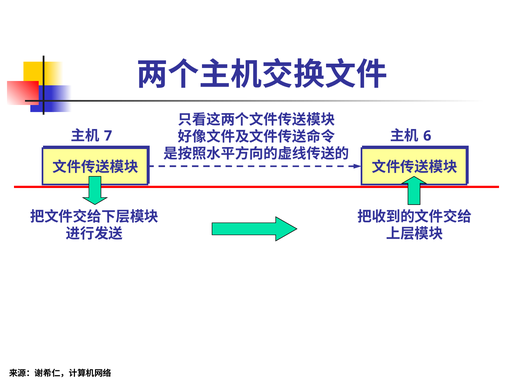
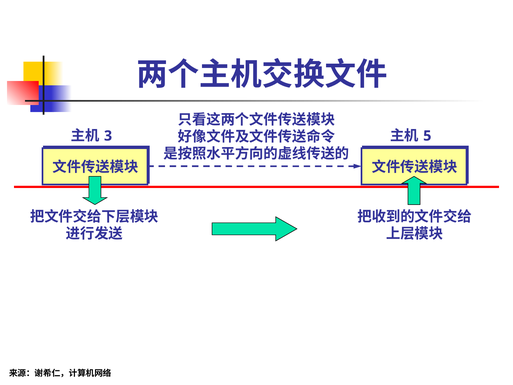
7: 7 -> 3 (108, 136)
6: 6 -> 5 (427, 136)
